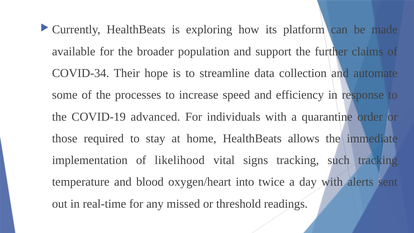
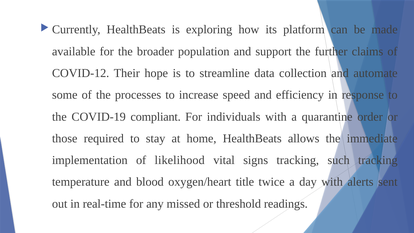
COVID-34: COVID-34 -> COVID-12 (81, 73)
advanced: advanced -> compliant (156, 117)
into: into -> title (245, 182)
